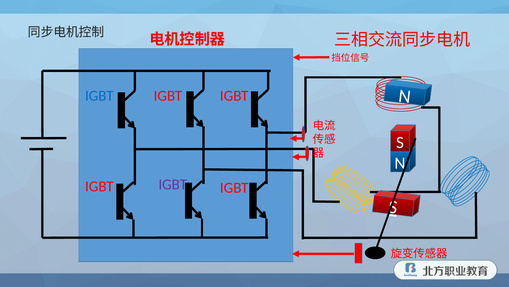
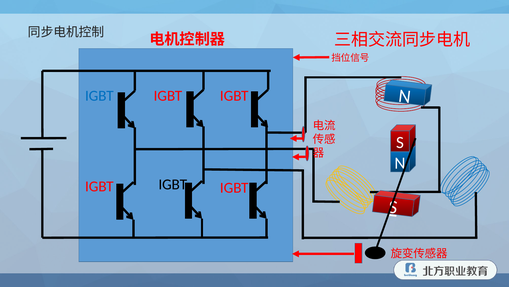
IGBT colour: purple -> black (173, 184)
